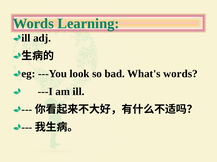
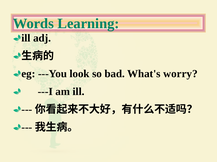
What's words: words -> worry (180, 74)
